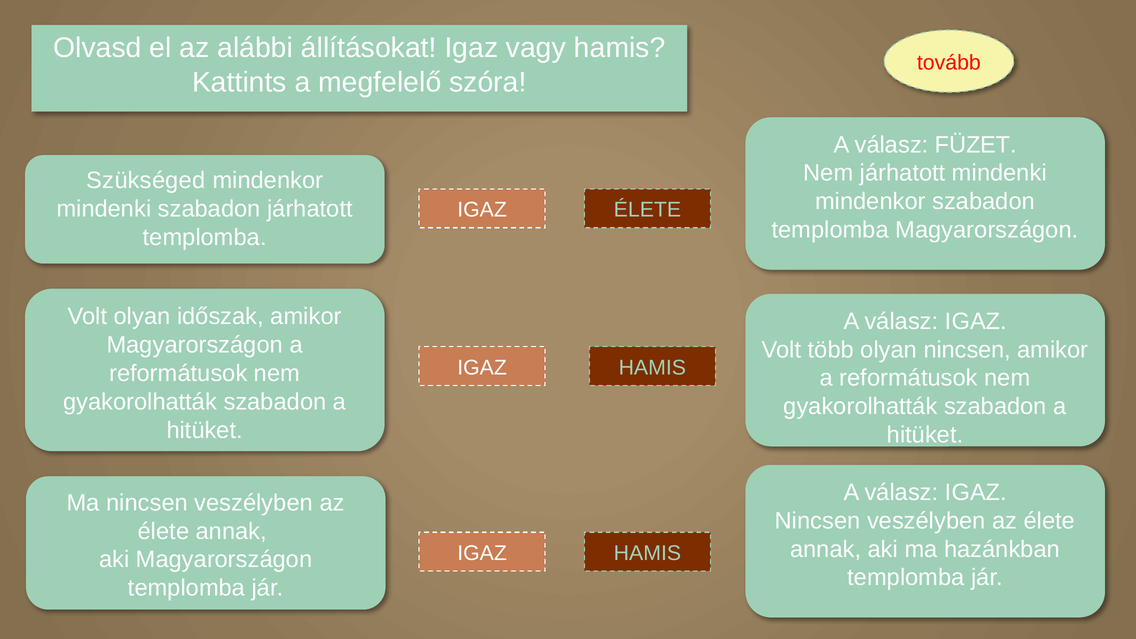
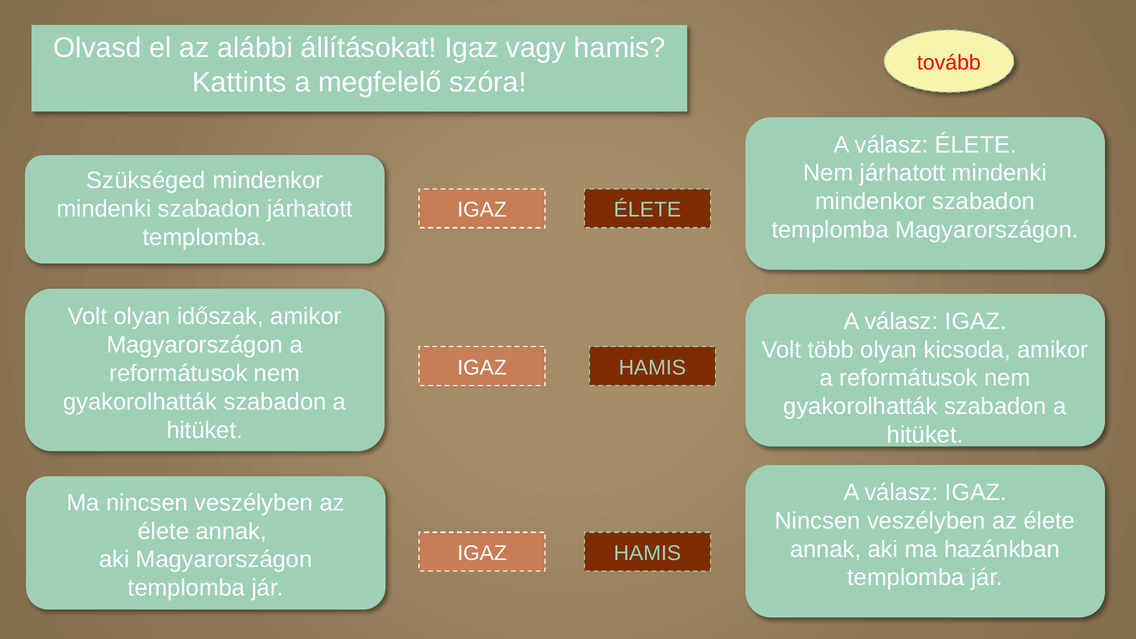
válasz FÜZET: FÜZET -> ÉLETE (976, 145)
olyan nincsen: nincsen -> kicsoda (967, 350)
